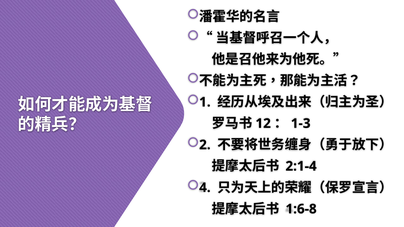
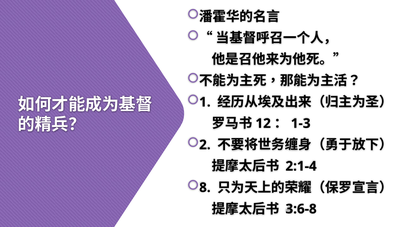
4: 4 -> 8 (205, 188)
1:6-8: 1:6-8 -> 3:6-8 (301, 209)
